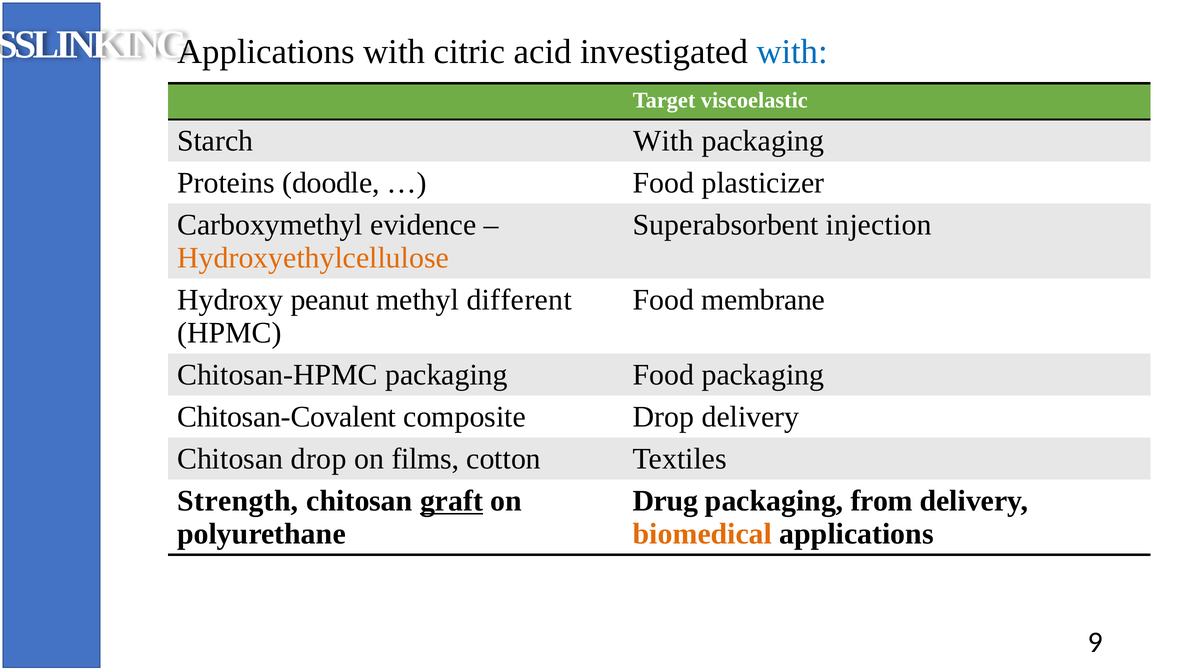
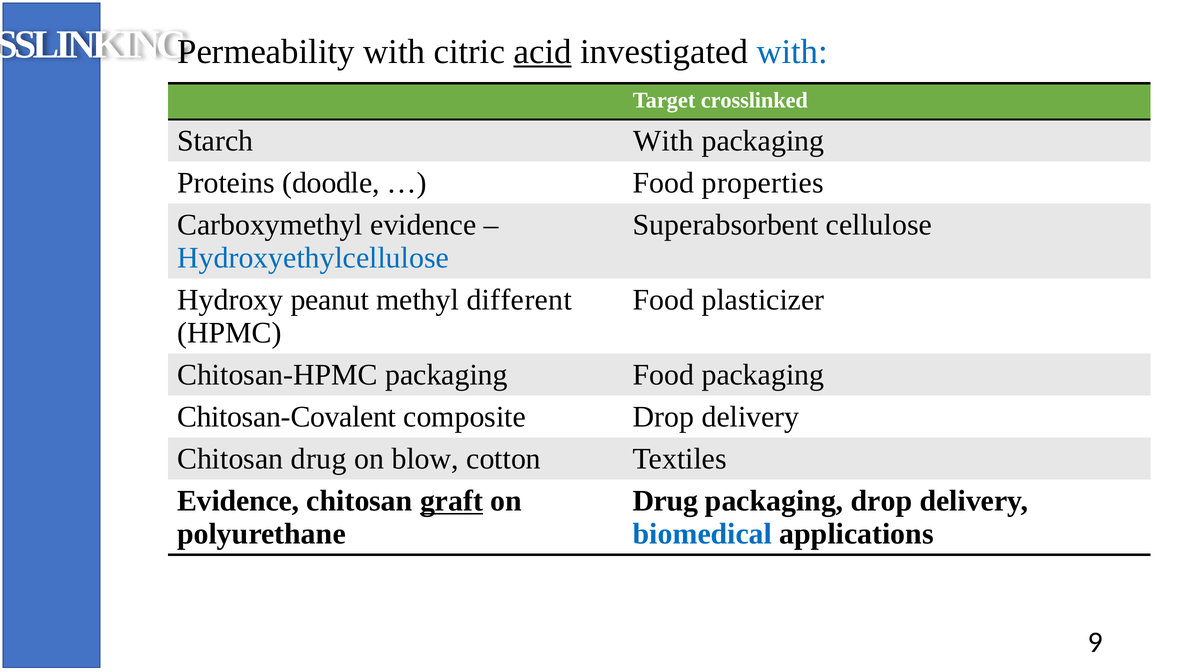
Applications: Applications -> Permeability (266, 52)
acid underline: none -> present (543, 52)
viscoelastic: viscoelastic -> crosslinked (754, 100)
plasticizer: plasticizer -> properties (763, 183)
injection: injection -> cellulose (879, 225)
Hydroxyethylcellulose colour: orange -> blue (313, 258)
membrane: membrane -> plasticizer (763, 300)
Chitosan drop: drop -> drug (319, 459)
films: films -> blow (425, 459)
Strength: Strength -> Evidence (238, 501)
packaging from: from -> drop (882, 501)
biomedical colour: orange -> blue (702, 534)
